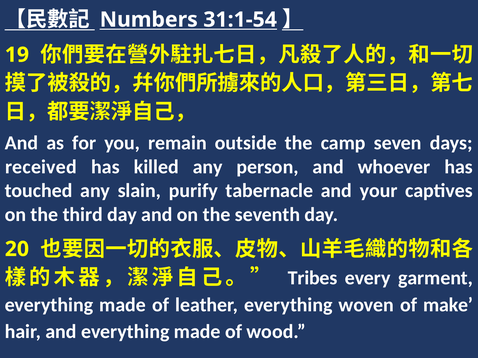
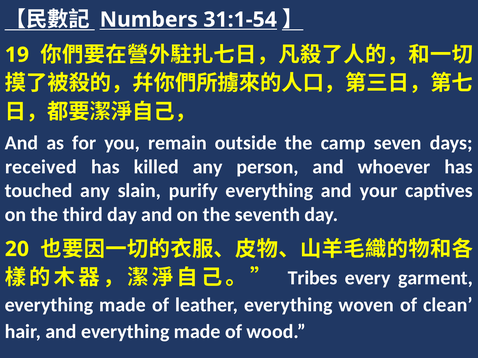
purify tabernacle: tabernacle -> everything (269, 191)
make: make -> clean (448, 305)
